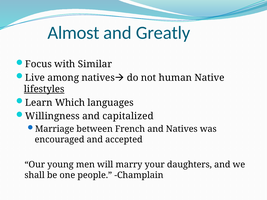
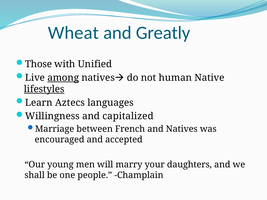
Almost: Almost -> Wheat (73, 33)
Focus: Focus -> Those (39, 64)
Similar: Similar -> Unified (95, 64)
among underline: none -> present (63, 78)
Which: Which -> Aztecs (70, 103)
